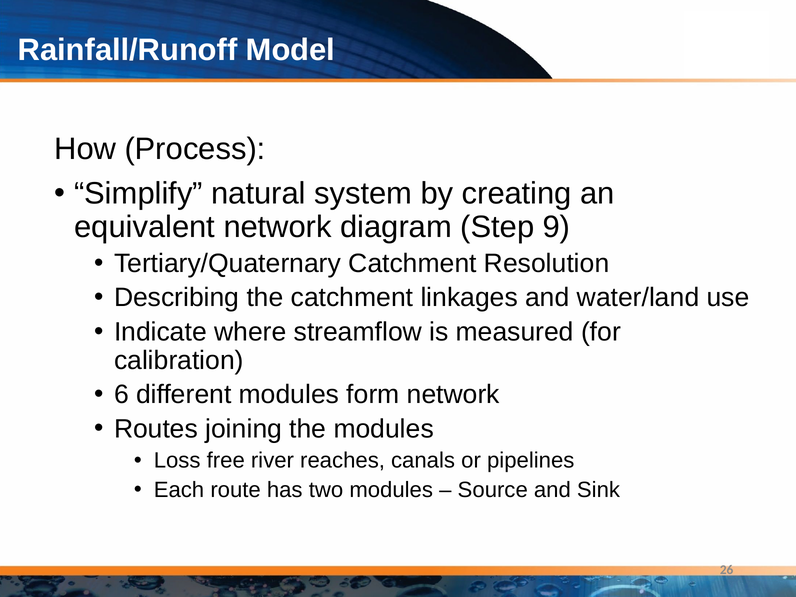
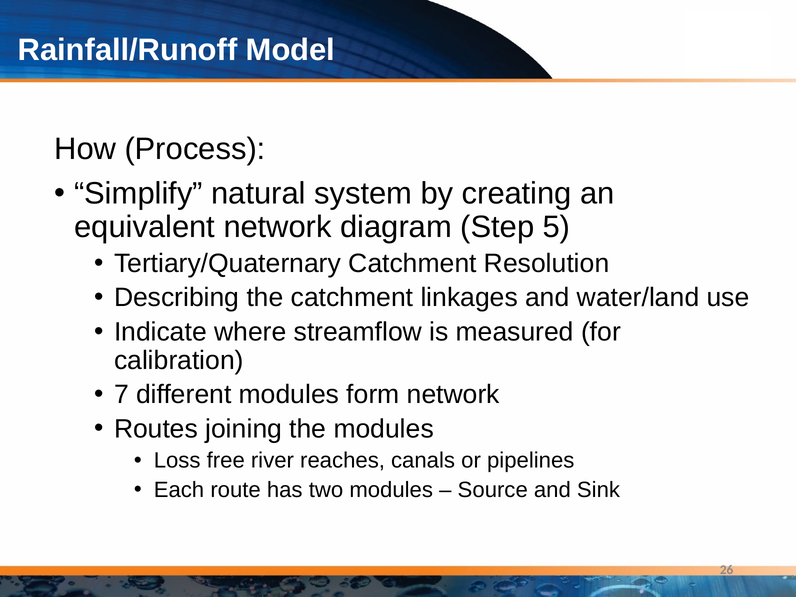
9: 9 -> 5 (556, 227)
6: 6 -> 7 (121, 395)
